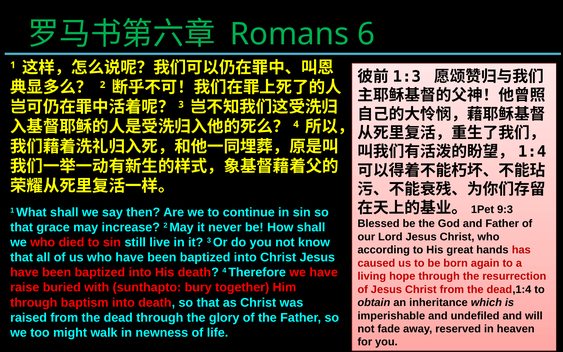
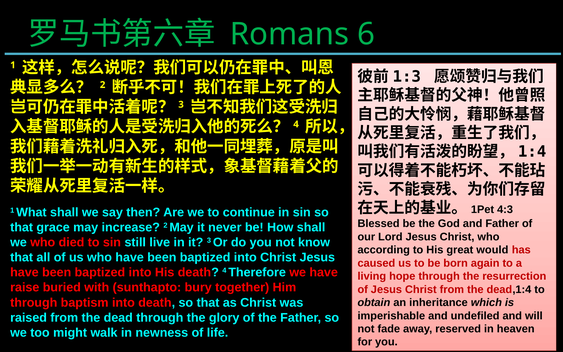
9:3: 9:3 -> 4:3 (505, 210)
hands: hands -> would (492, 250)
